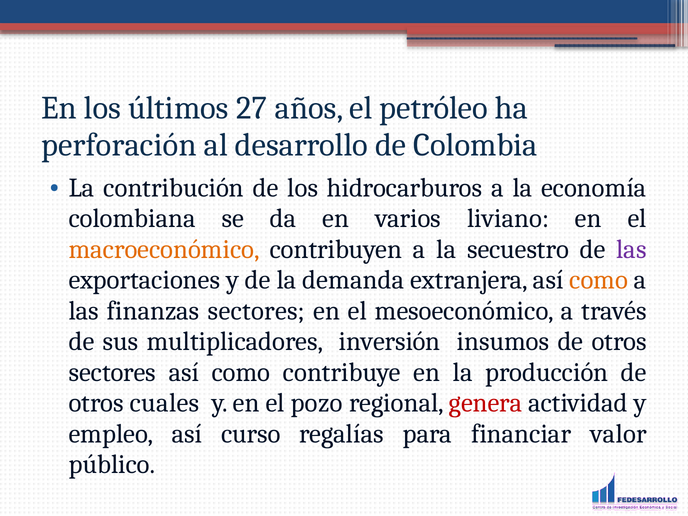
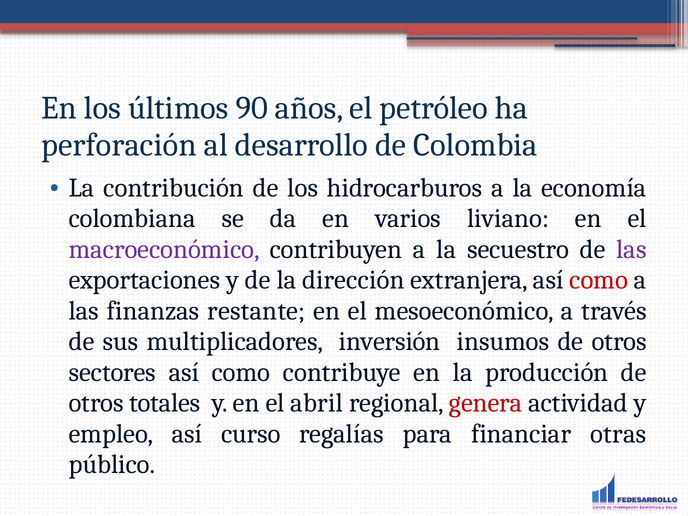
27: 27 -> 90 (252, 108)
macroeconómico colour: orange -> purple (164, 249)
demanda: demanda -> dirección (353, 280)
como colour: orange -> red (599, 280)
finanzas sectores: sectores -> restante (256, 311)
cuales: cuales -> totales (165, 403)
pozo: pozo -> abril (317, 403)
valor: valor -> otras (618, 434)
